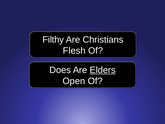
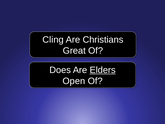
Filthy: Filthy -> Cling (53, 40)
Flesh: Flesh -> Great (74, 51)
